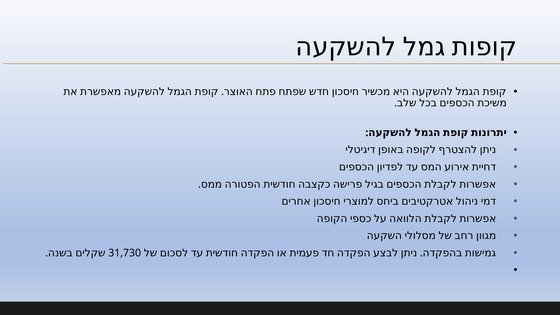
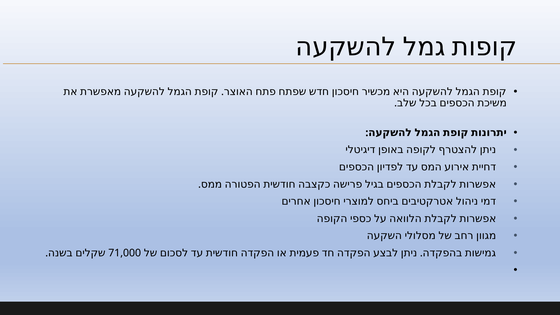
31,730: 31,730 -> 71,000 (125, 253)
